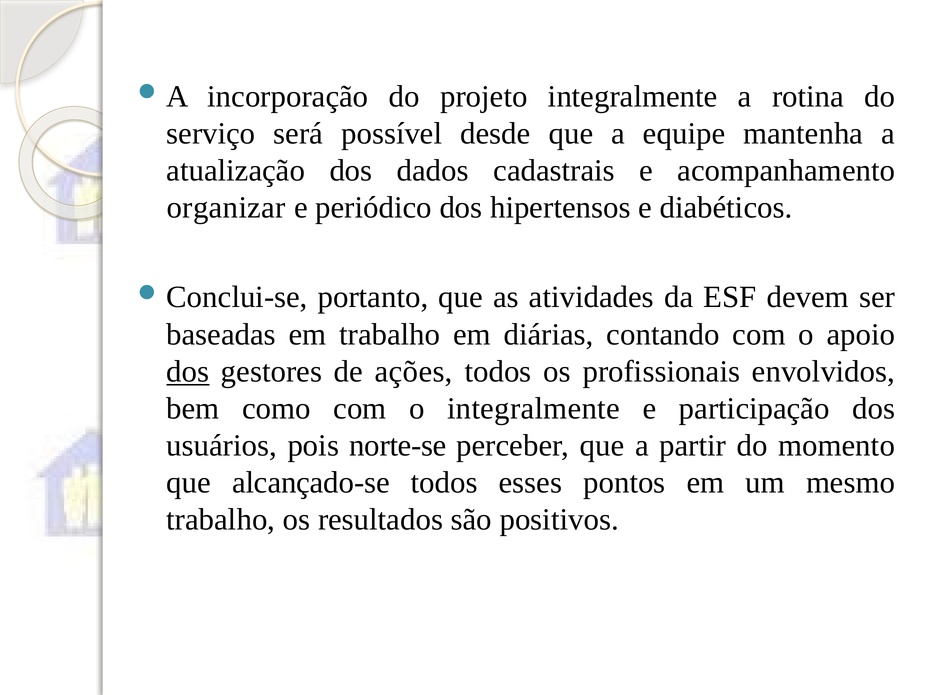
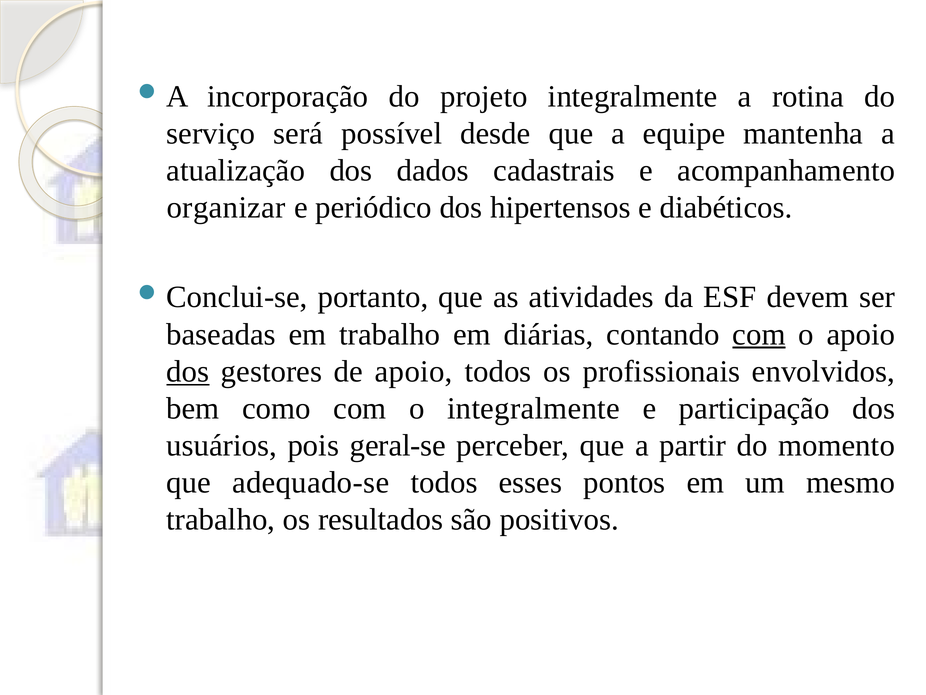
com underline: none -> present (759, 334)
de ações: ações -> apoio (414, 371)
norte-se: norte-se -> geral-se (398, 445)
alcançado-se: alcançado-se -> adequado-se (311, 482)
